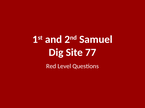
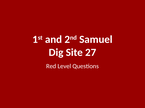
77: 77 -> 27 (91, 53)
